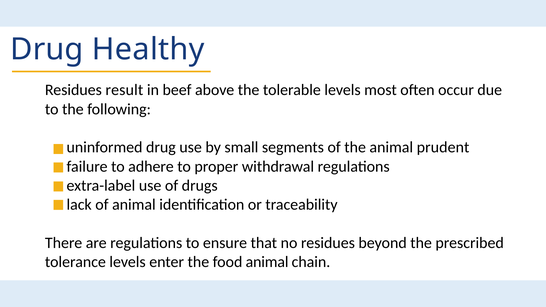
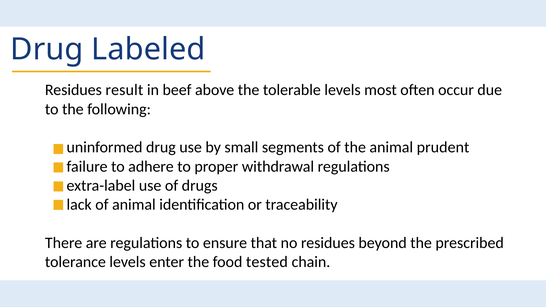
Healthy: Healthy -> Labeled (148, 49)
food animal: animal -> tested (267, 262)
